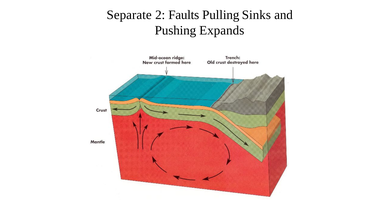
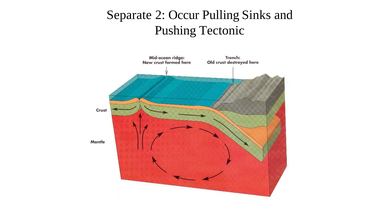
Faults: Faults -> Occur (184, 15)
Expands: Expands -> Tectonic (222, 30)
